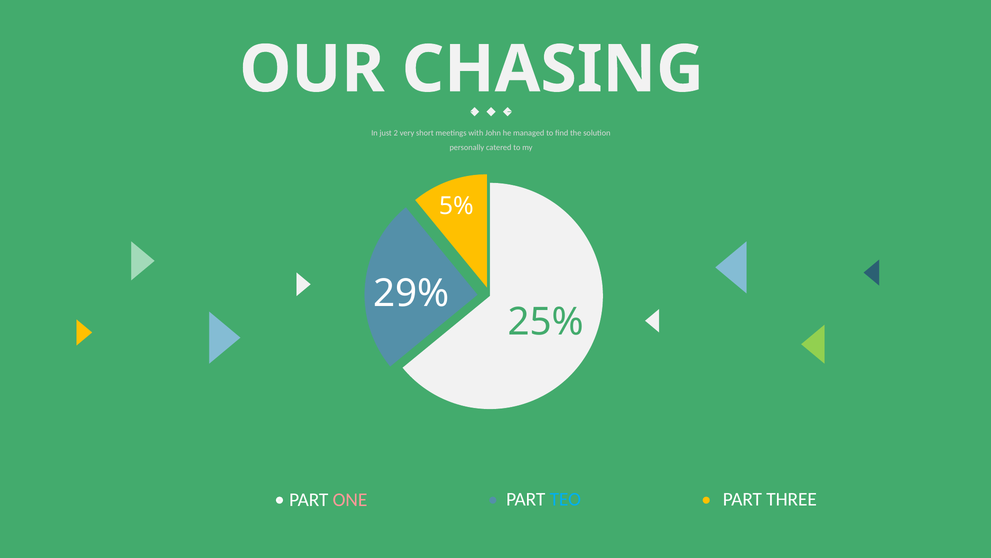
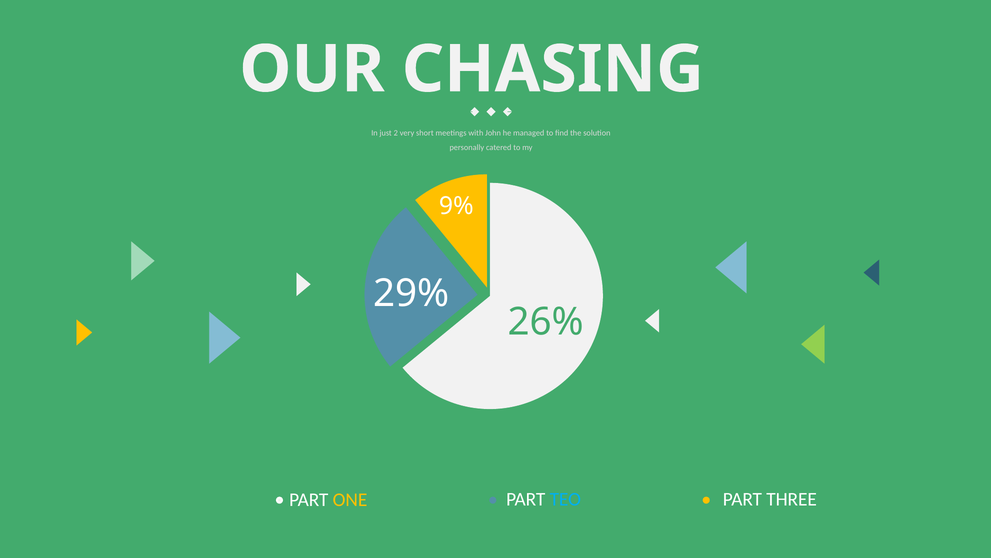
5%: 5% -> 9% (456, 206)
25%: 25% -> 26% (546, 322)
ONE colour: pink -> yellow (350, 500)
